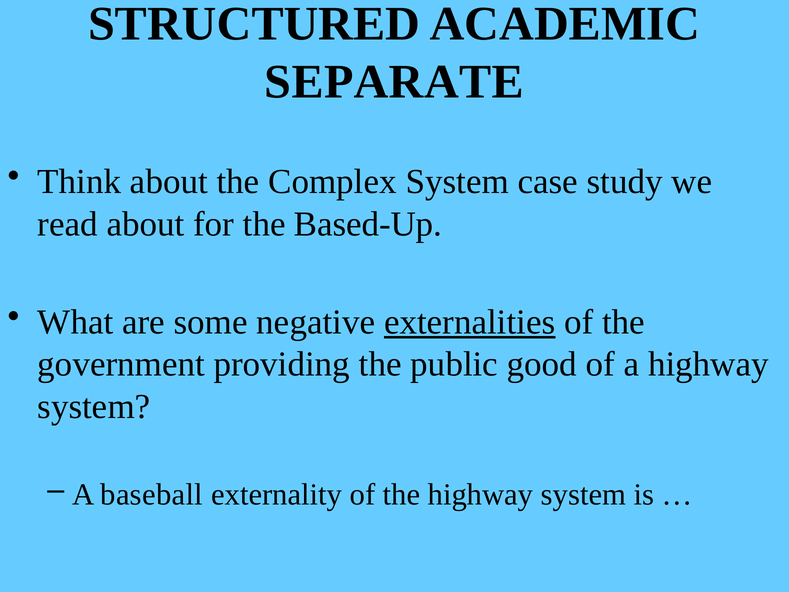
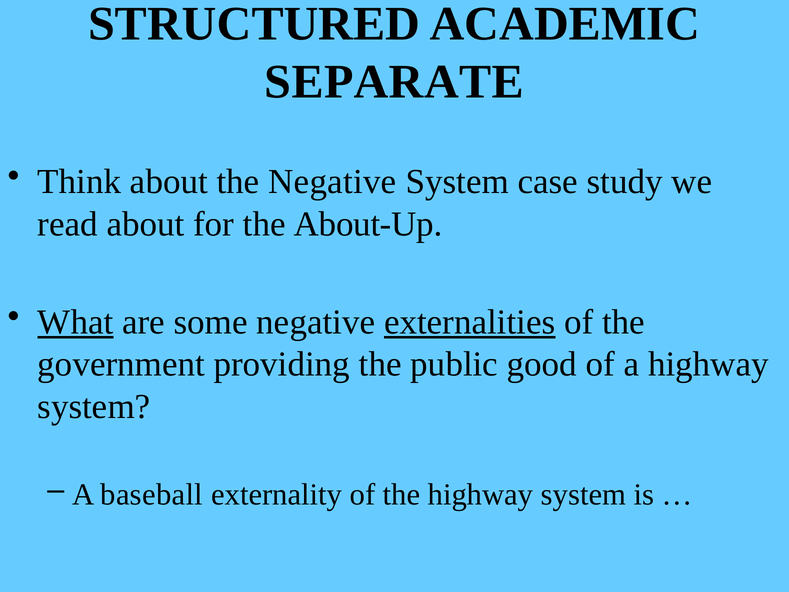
the Complex: Complex -> Negative (332, 182)
Based-Up: Based-Up -> About-Up (368, 224)
What underline: none -> present (75, 322)
